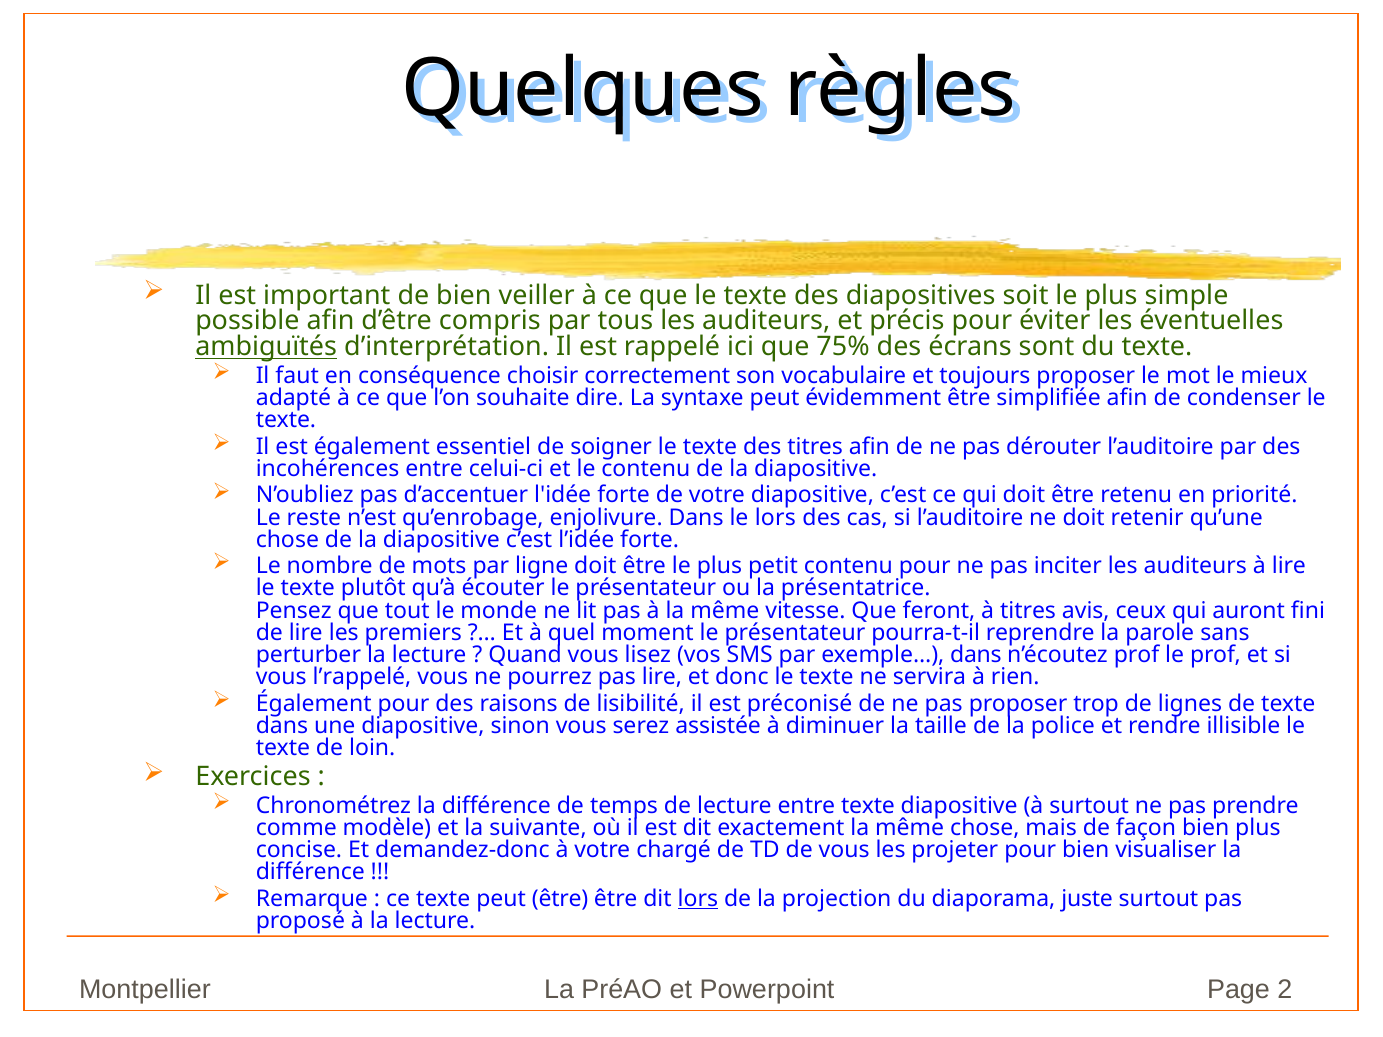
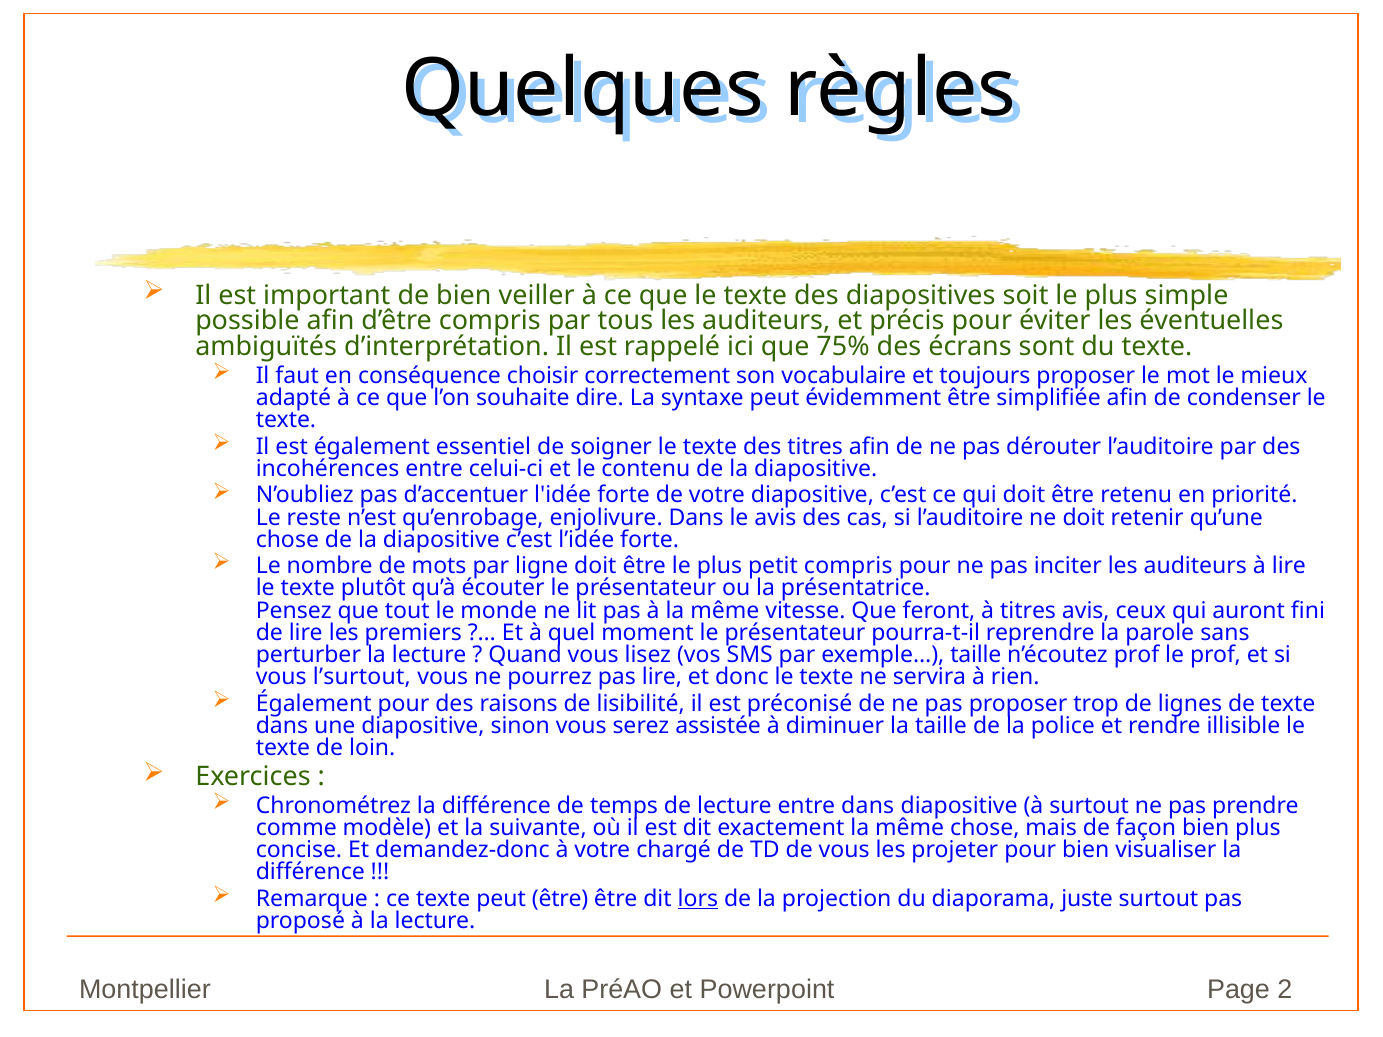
ambiguïtés underline: present -> none (266, 347)
le lors: lors -> avis (775, 518)
petit contenu: contenu -> compris (848, 566)
exemple… dans: dans -> taille (976, 655)
l’rappelé: l’rappelé -> l’surtout (362, 677)
entre texte: texte -> dans (868, 806)
